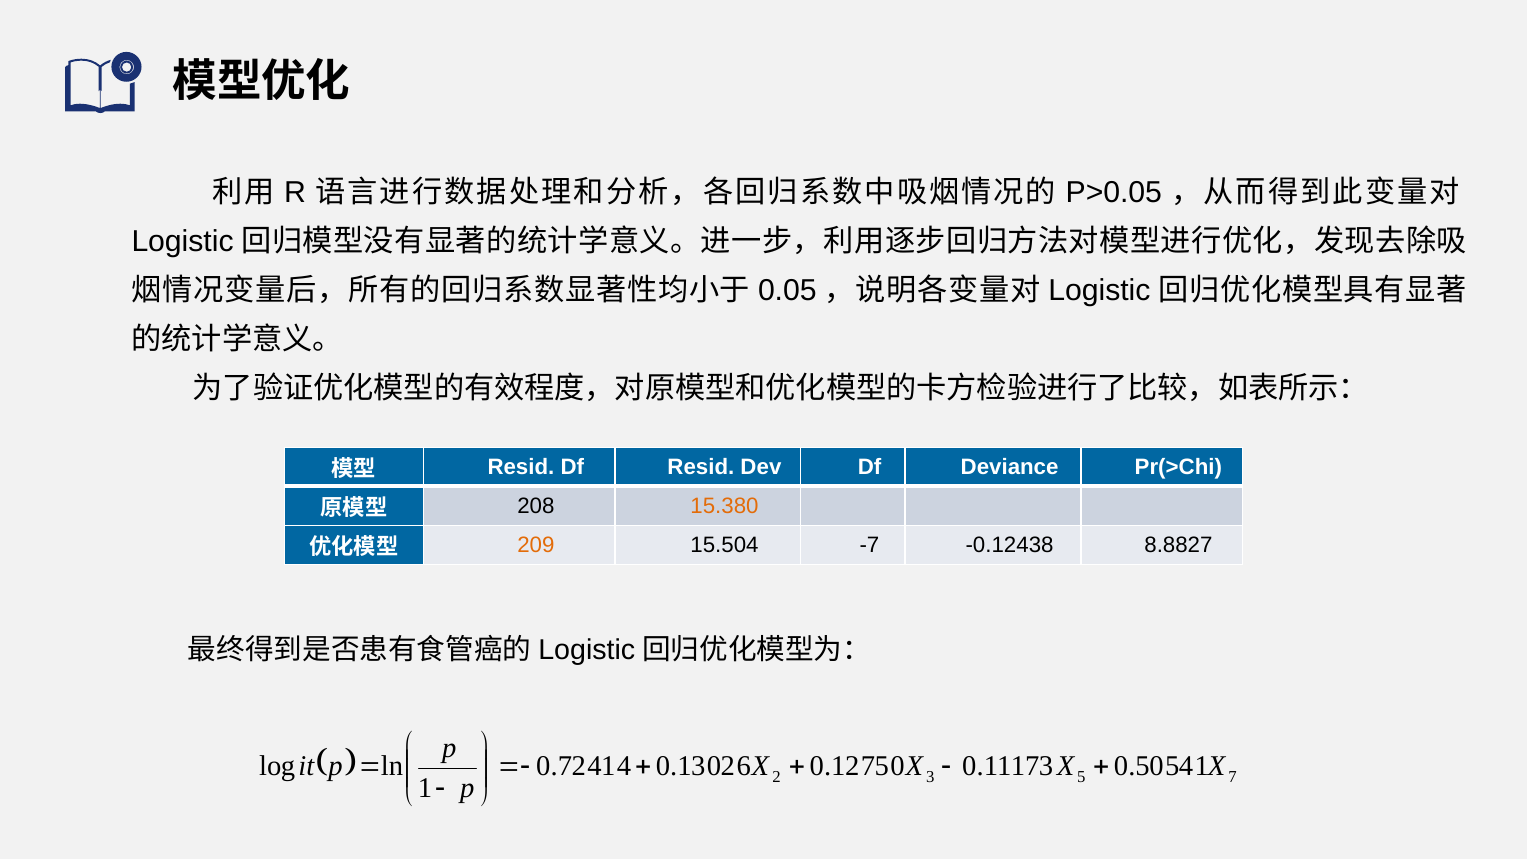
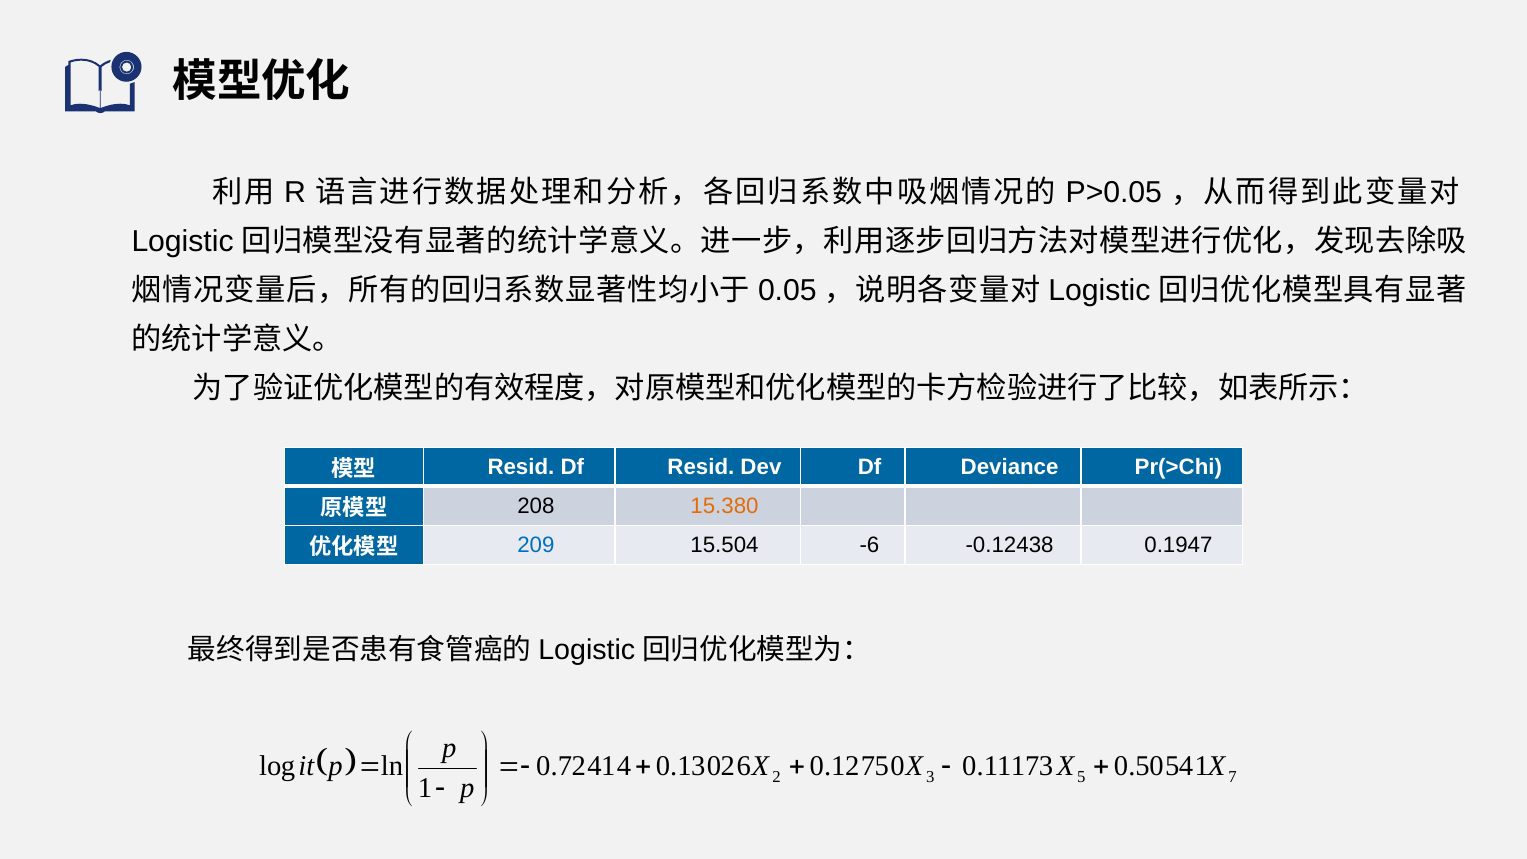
209 colour: orange -> blue (536, 545)
-7: -7 -> -6 (870, 545)
8.8827: 8.8827 -> 0.1947 (1178, 545)
